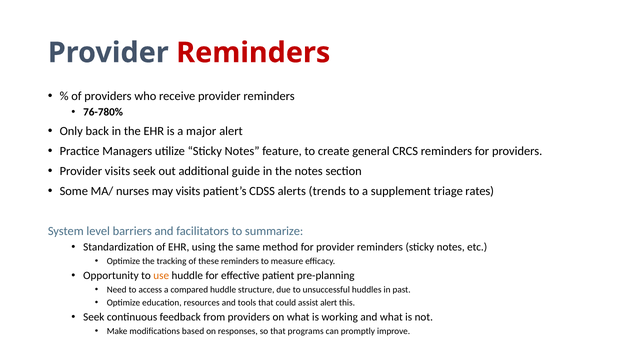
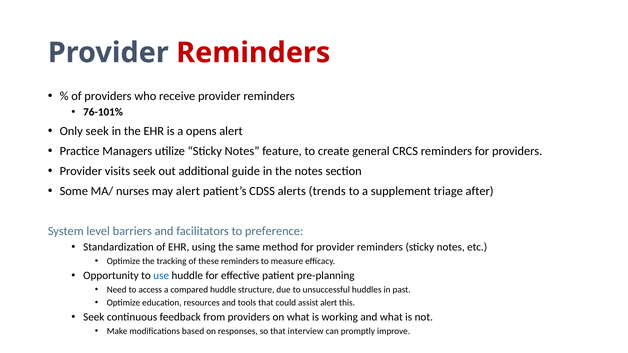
76-780%: 76-780% -> 76-101% (103, 112)
Only back: back -> seek (97, 131)
major: major -> opens (201, 131)
may visits: visits -> alert (188, 191)
rates: rates -> after (480, 191)
summarize: summarize -> preference (274, 231)
use colour: orange -> blue (161, 276)
programs: programs -> interview (306, 331)
